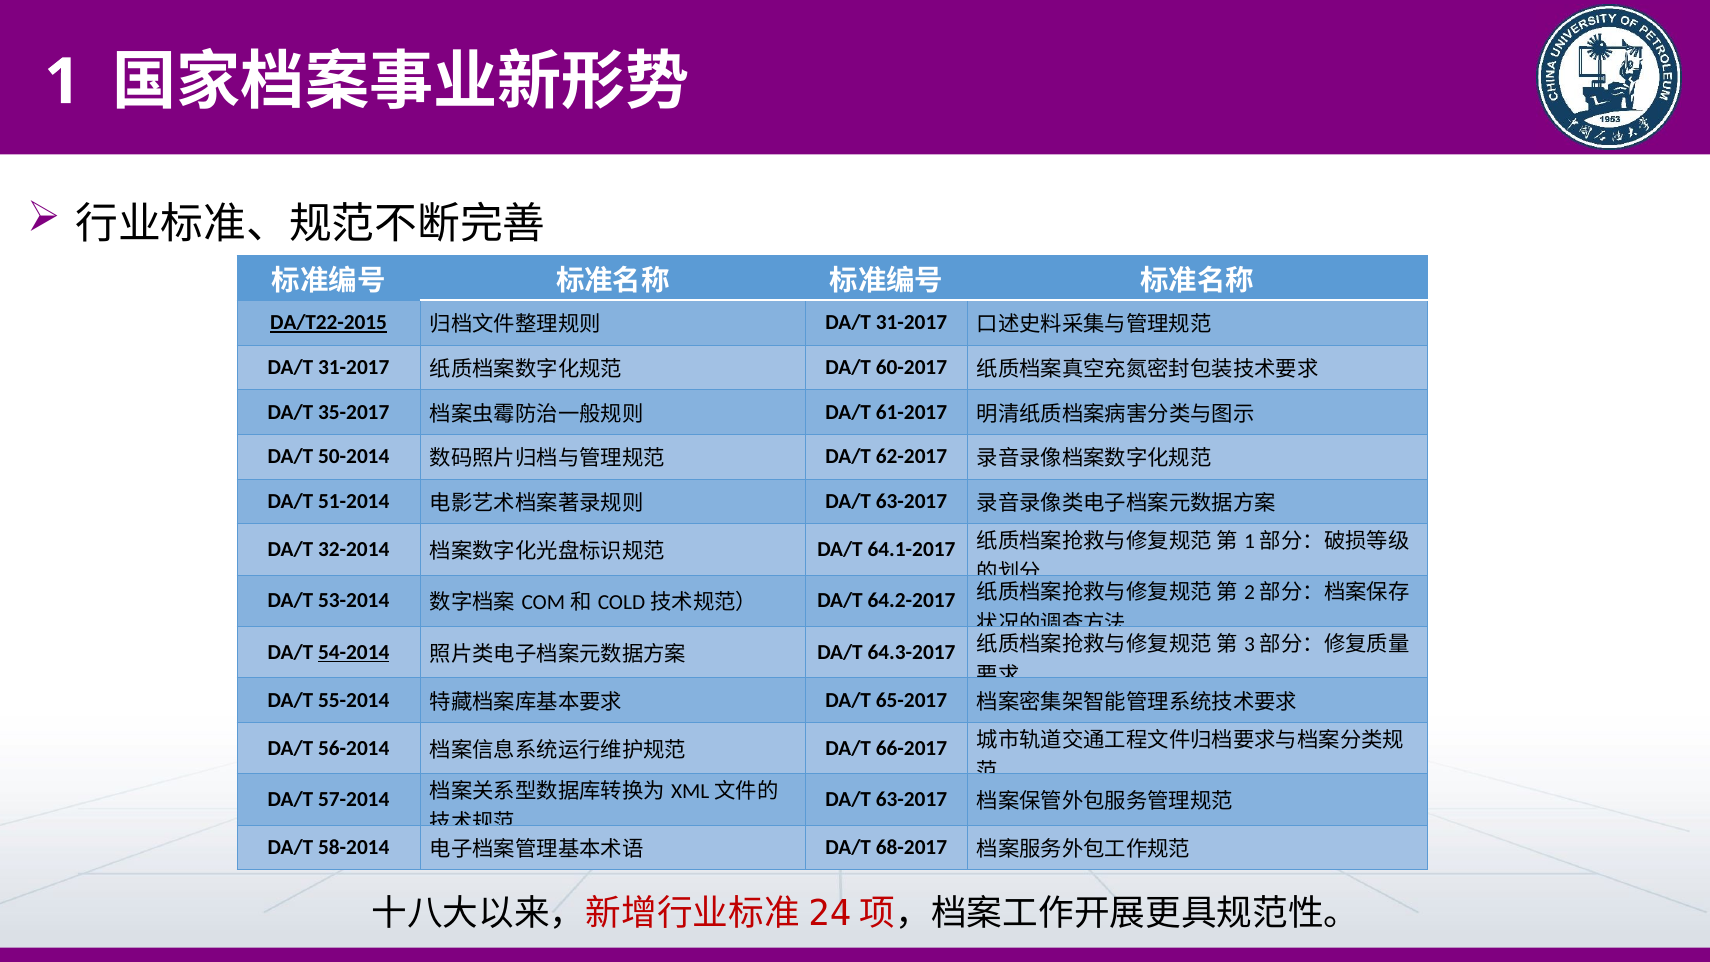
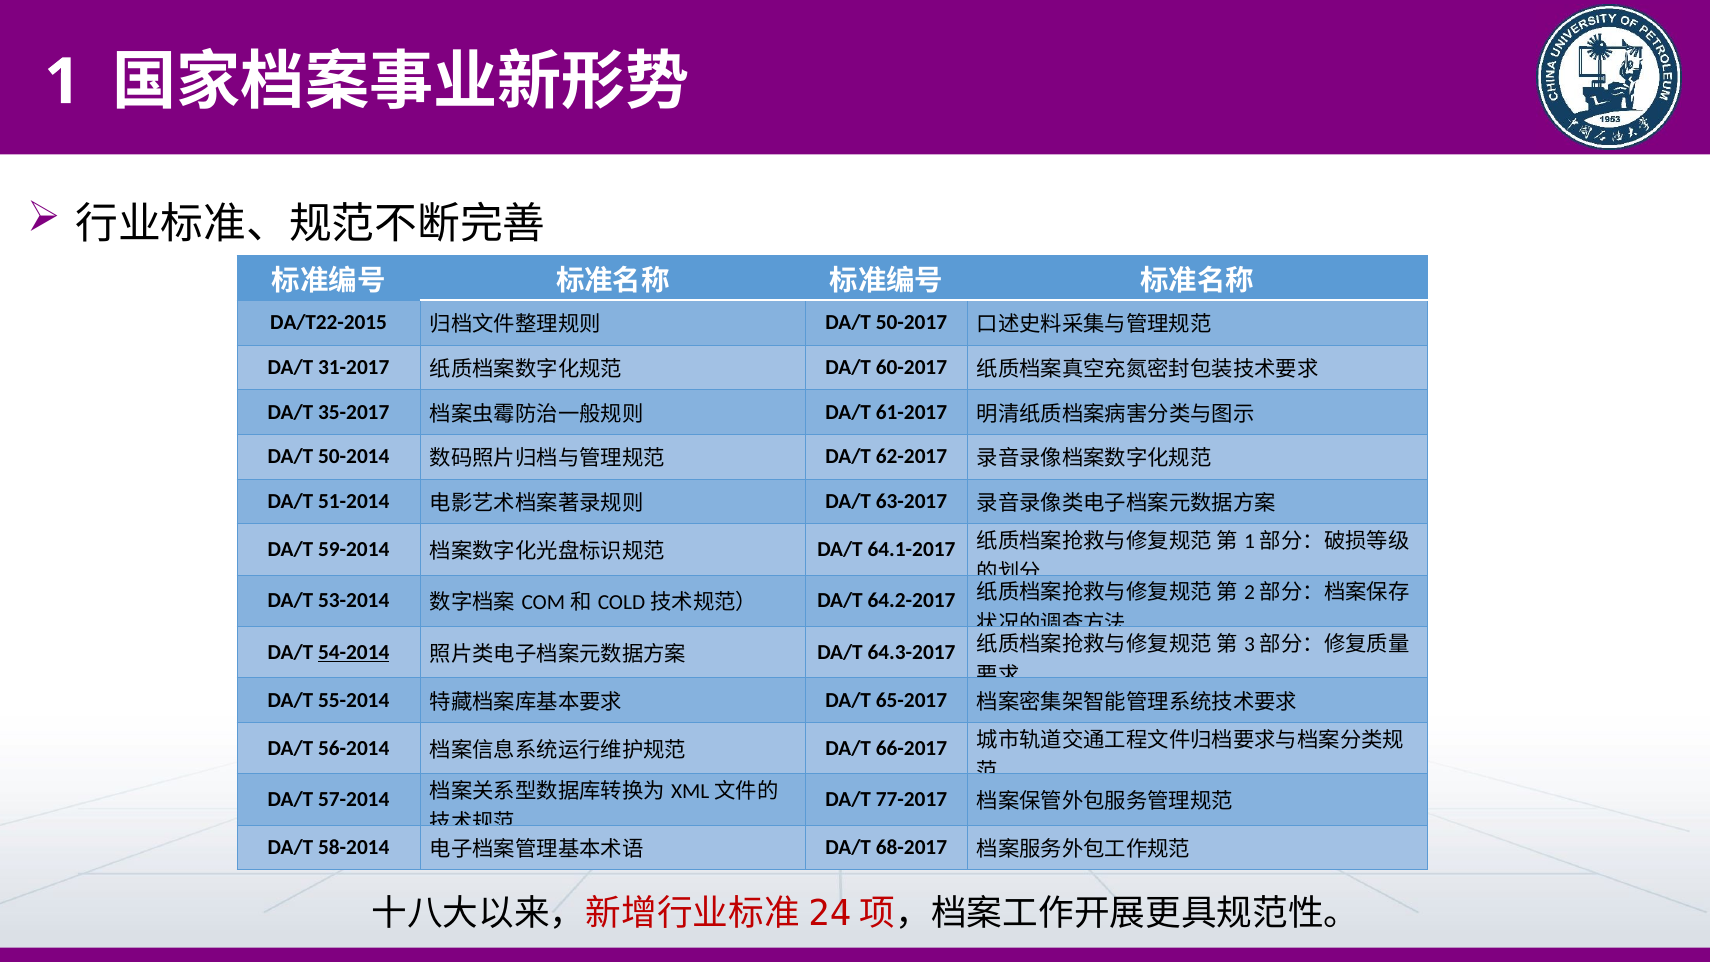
DA/T22-2015 underline: present -> none (329, 323)
31-2017: 31-2017 -> 50-2017 (911, 323)
32-2014: 32-2014 -> 59-2014 (354, 549)
63-2017: 63-2017 -> 77-2017 (911, 800)
